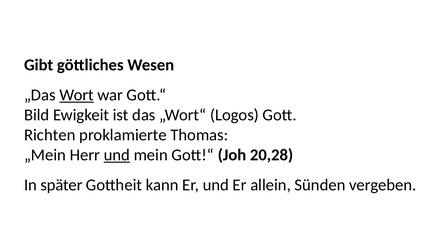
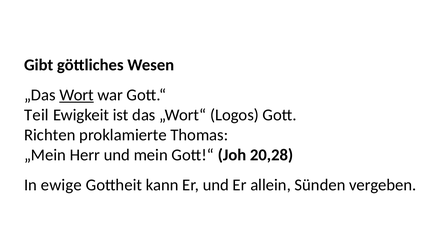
Bild: Bild -> Teil (37, 115)
und underline: present -> none (117, 155)
später: später -> ewige (61, 185)
